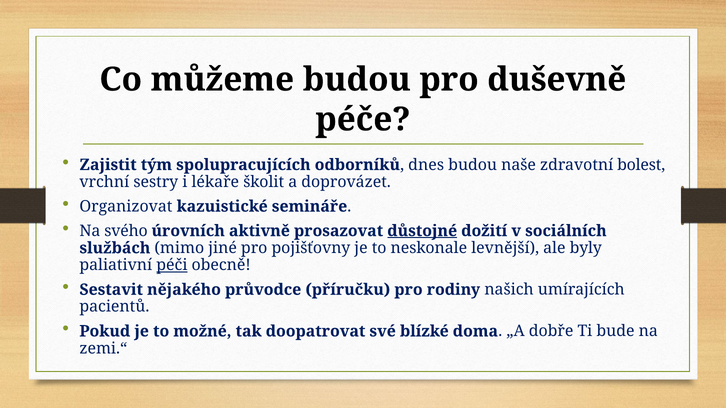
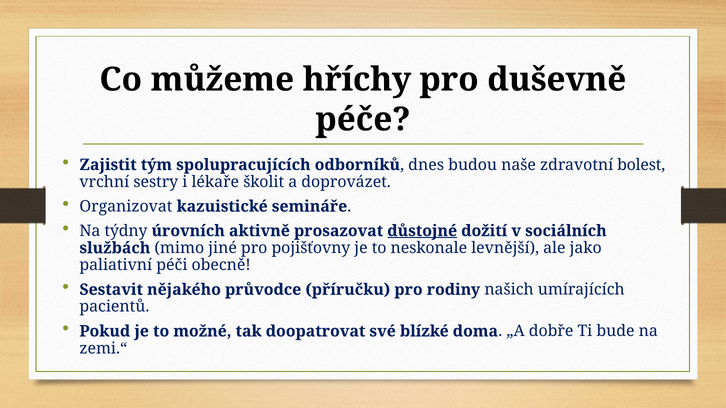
můžeme budou: budou -> hříchy (357, 80)
svého: svého -> týdny (126, 231)
byly: byly -> jako (586, 248)
péči underline: present -> none (172, 265)
